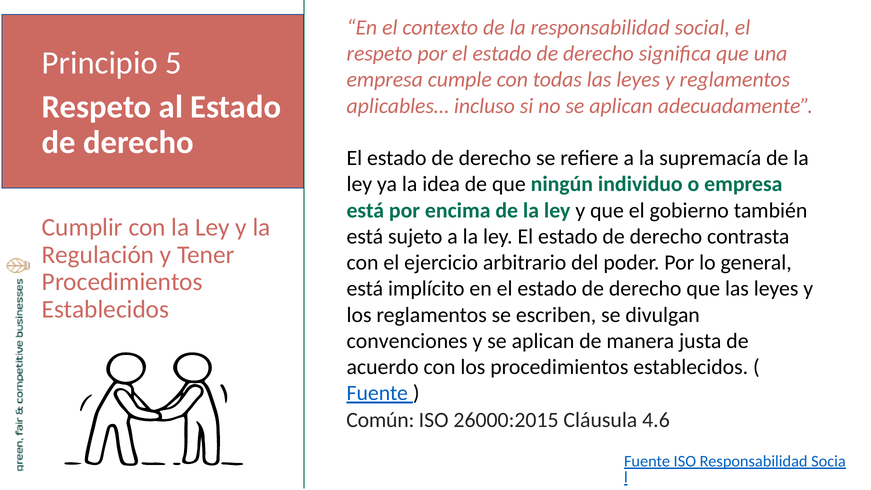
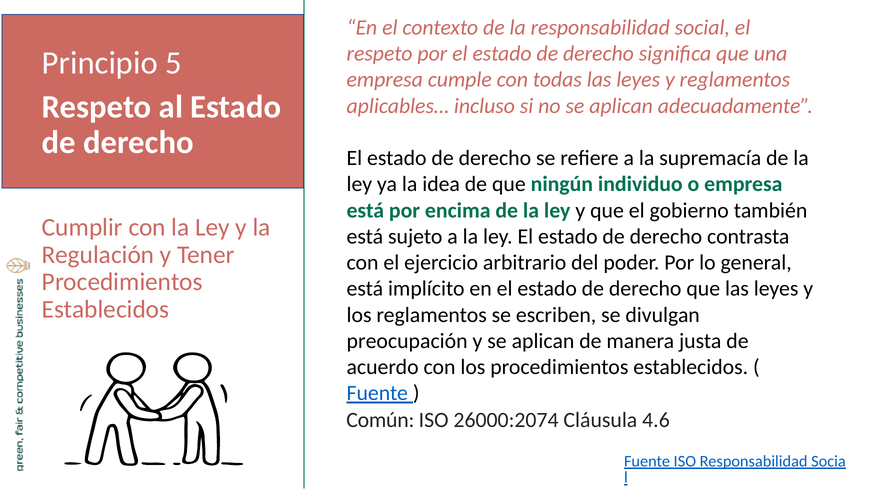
convenciones: convenciones -> preocupación (407, 341)
26000:2015: 26000:2015 -> 26000:2074 (506, 420)
